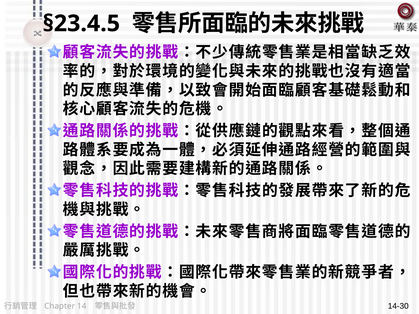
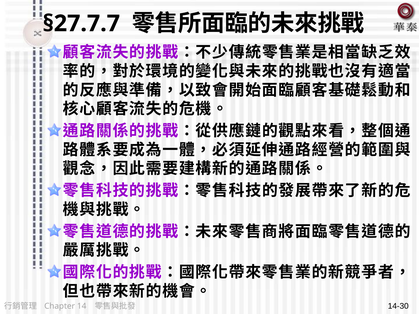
§23.4.5: §23.4.5 -> §27.7.7 (81, 24)
